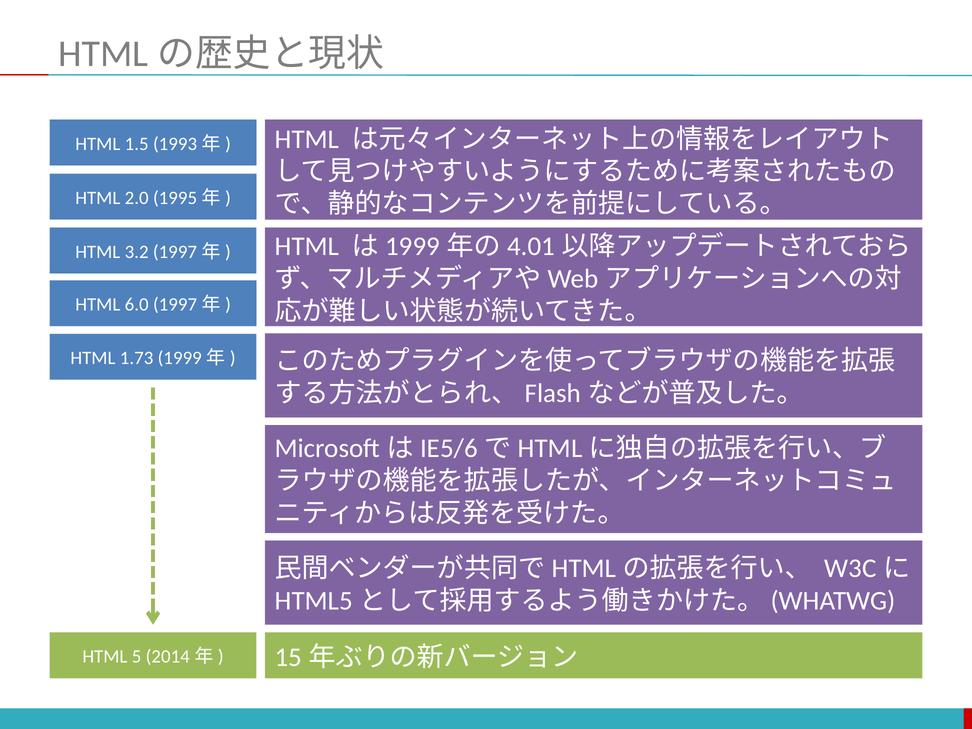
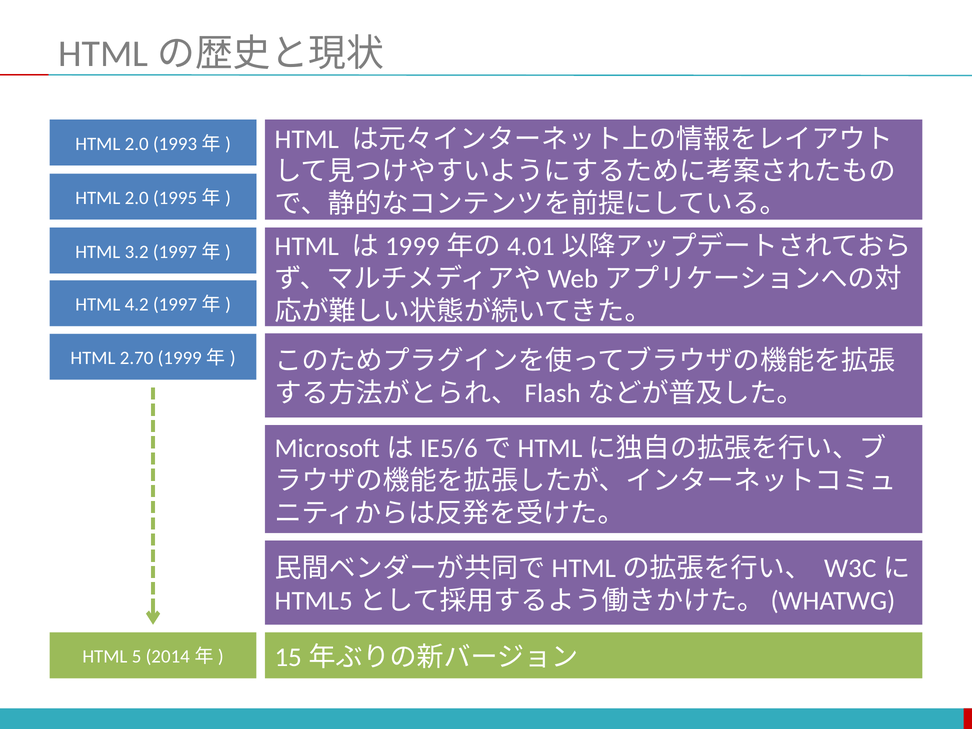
1.5: 1.5 -> 2.0 (137, 144)
6.0: 6.0 -> 4.2 (137, 305)
1.73: 1.73 -> 2.70 (137, 358)
